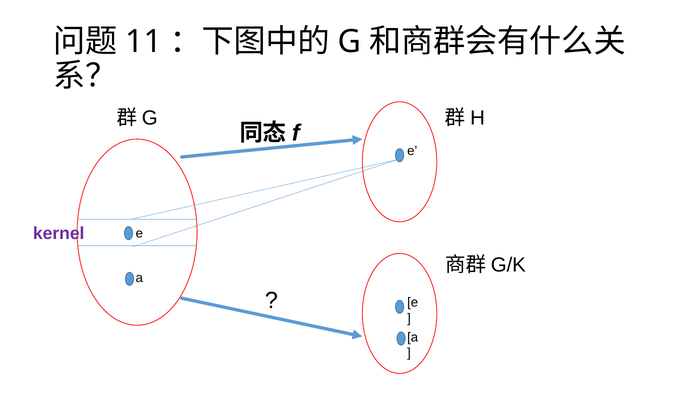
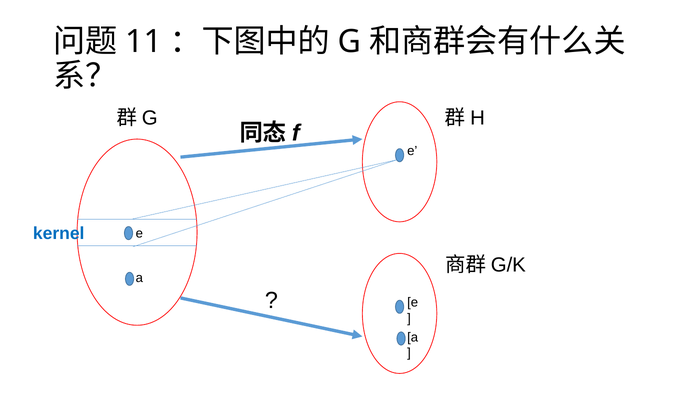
kernel colour: purple -> blue (59, 233)
